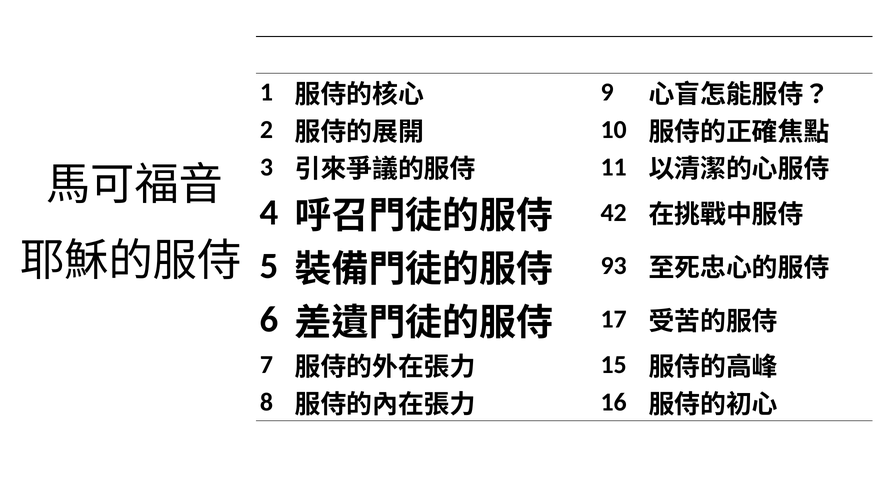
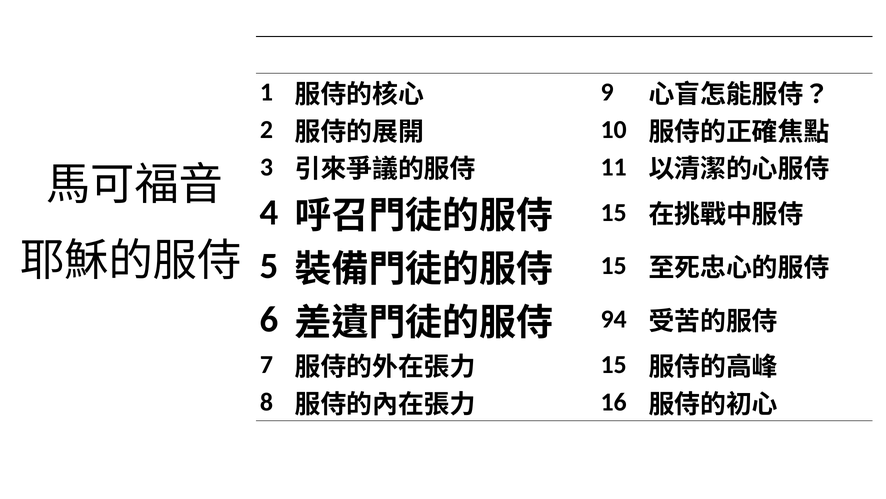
42: 42 -> 15 (614, 212)
93: 93 -> 15 (614, 266)
17: 17 -> 94 (614, 319)
